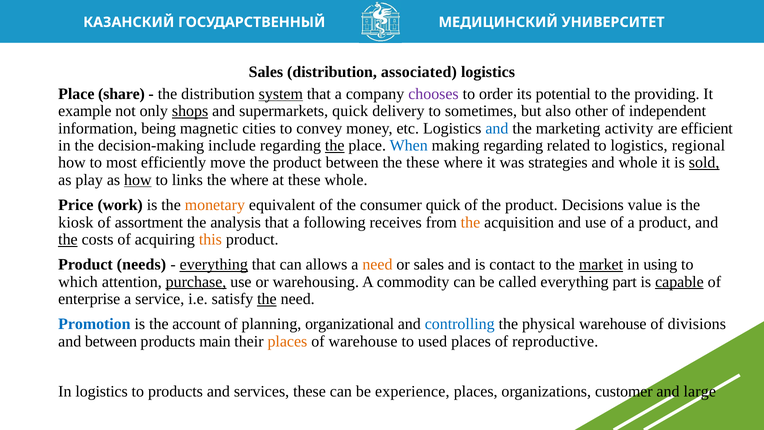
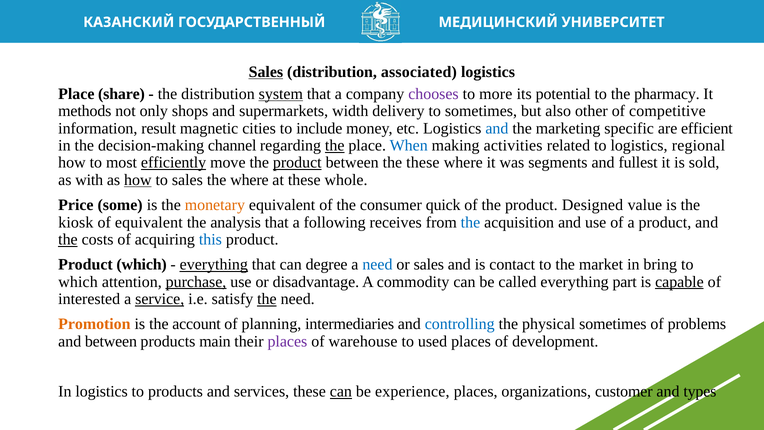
Sales underline: none -> present (266, 72)
order: order -> more (496, 94)
providing: providing -> pharmacy (667, 94)
example: example -> methods (85, 111)
shops underline: present -> none (190, 111)
supermarkets quick: quick -> width (350, 111)
independent: independent -> competitive (667, 111)
being: being -> result (159, 128)
convey: convey -> include (319, 128)
activity: activity -> specific (629, 128)
include: include -> channel (232, 145)
making regarding: regarding -> activities (513, 145)
efficiently underline: none -> present (174, 163)
product underline: none -> present (297, 163)
strategies: strategies -> segments (558, 163)
and whole: whole -> fullest (638, 163)
sold underline: present -> none (704, 163)
play: play -> with (89, 180)
to links: links -> sales (187, 180)
work: work -> some (120, 205)
Decisions: Decisions -> Designed (593, 205)
of assortment: assortment -> equivalent (149, 222)
the colour: orange -> blue (470, 222)
this colour: orange -> blue (210, 239)
Product needs: needs -> which (142, 264)
allows: allows -> degree (327, 264)
need colour: orange -> blue (377, 264)
market underline: present -> none (601, 264)
using: using -> bring (660, 264)
warehousing: warehousing -> disadvantage (316, 282)
enterprise: enterprise -> interested (89, 299)
service underline: none -> present (160, 299)
Promotion colour: blue -> orange (94, 324)
organizational: organizational -> intermediaries (350, 324)
physical warehouse: warehouse -> sometimes (613, 324)
divisions: divisions -> problems (697, 324)
places colour: orange -> purple (287, 341)
reproductive: reproductive -> development (555, 341)
can underline: none -> present (341, 391)
large: large -> types (700, 391)
